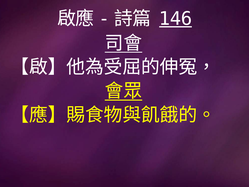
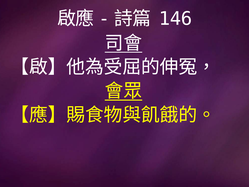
146 underline: present -> none (176, 19)
